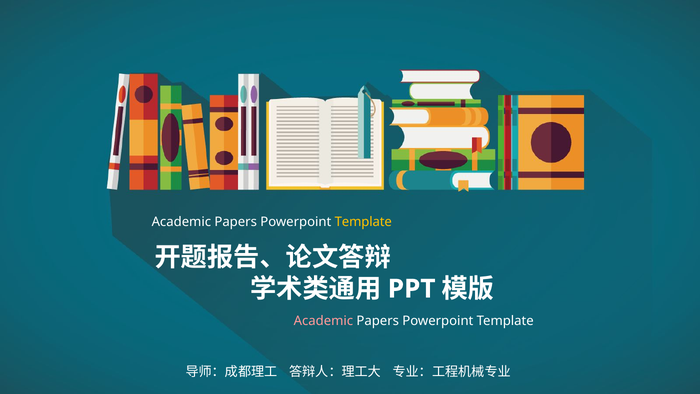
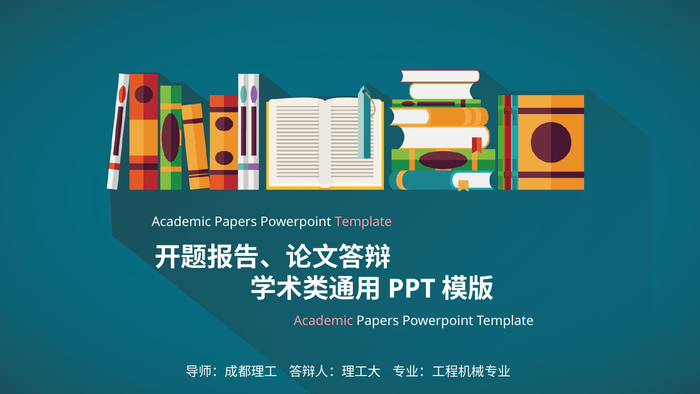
Template colour: yellow -> pink (363, 222)
